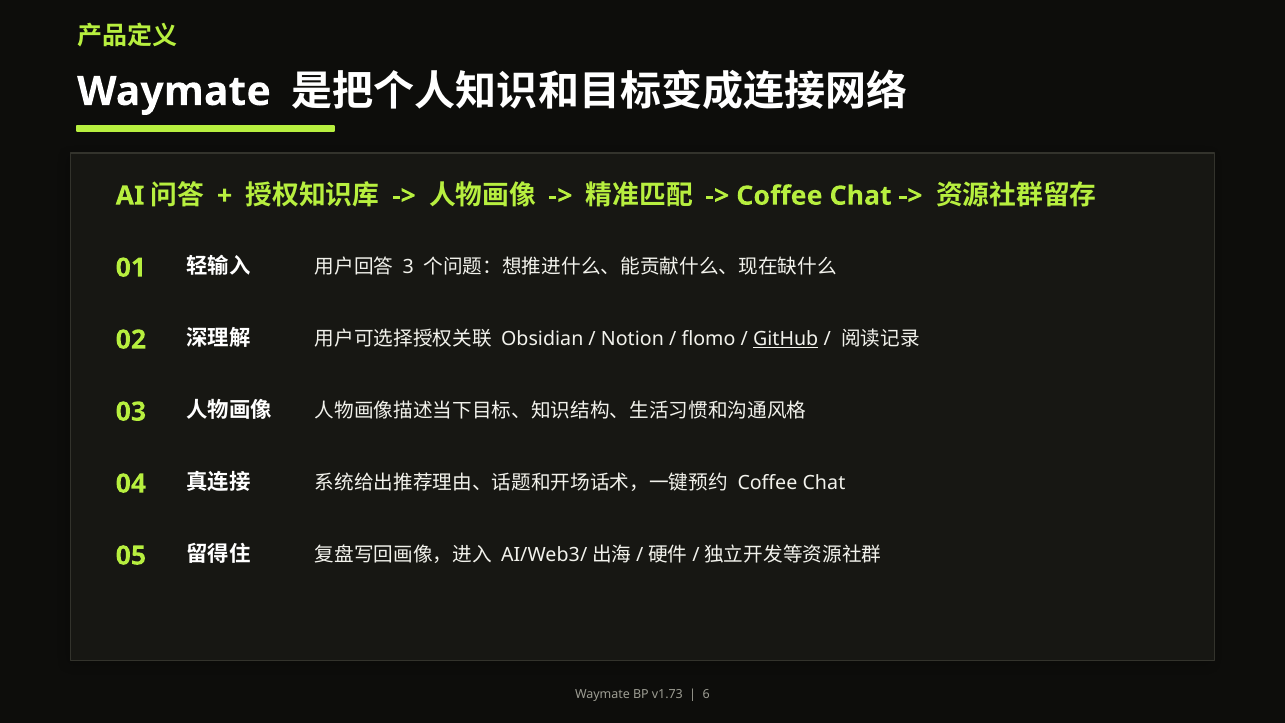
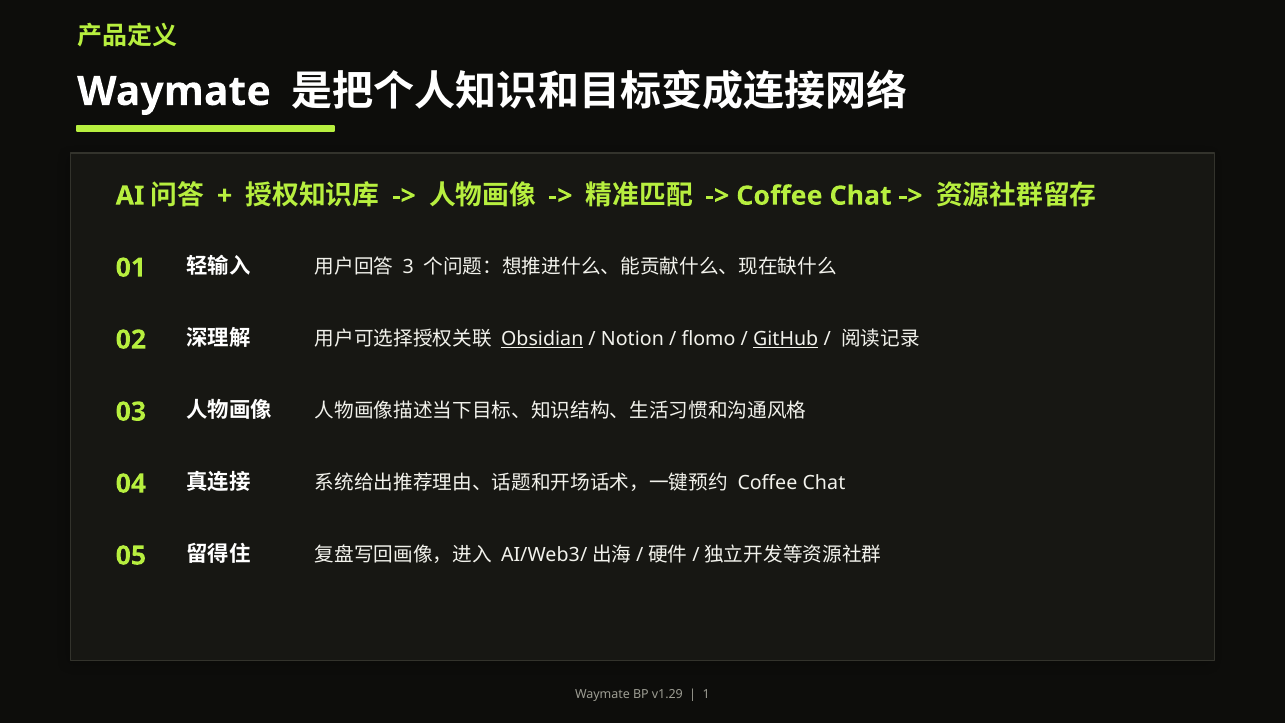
Obsidian underline: none -> present (542, 339)
v1.73: v1.73 -> v1.29 (667, 695)
6: 6 -> 1 (706, 695)
